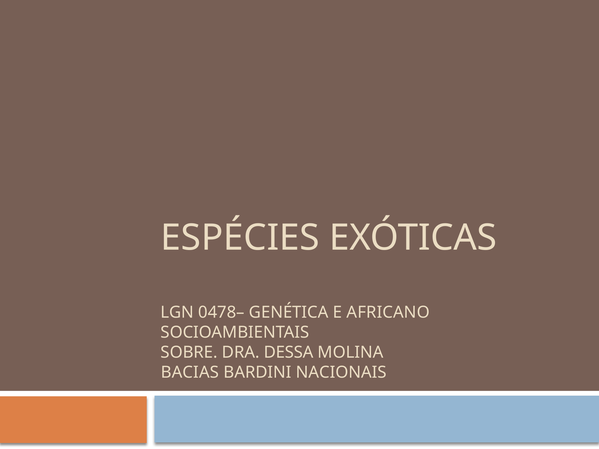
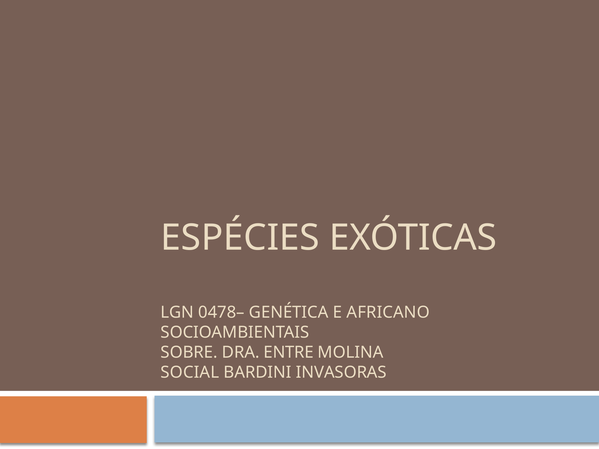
DESSA: DESSA -> ENTRE (289, 353)
BACIAS: BACIAS -> SOCIAL (190, 373)
NACIONAIS: NACIONAIS -> INVASORAS (341, 373)
